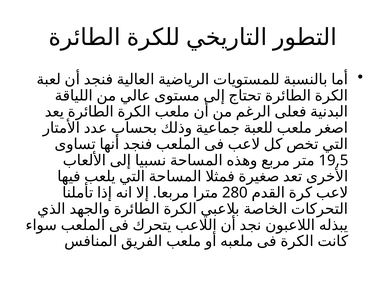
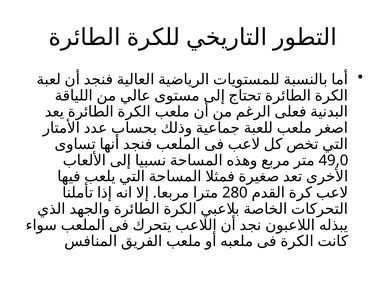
19,5: 19,5 -> 49,0 (333, 161)
